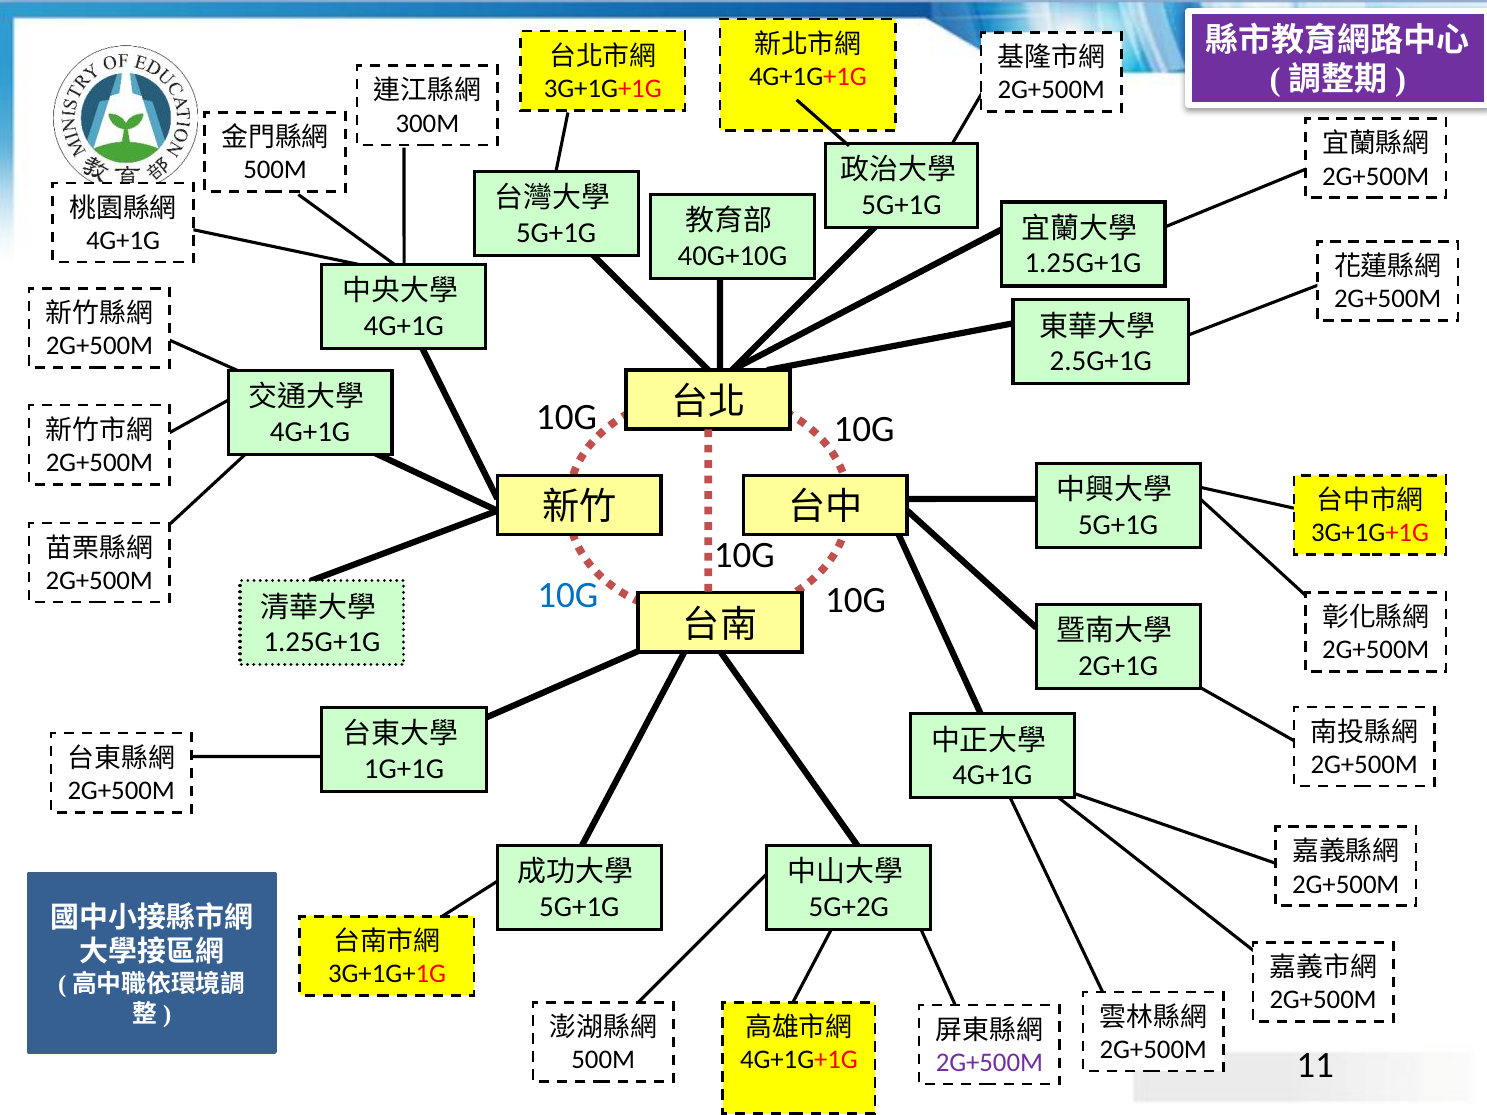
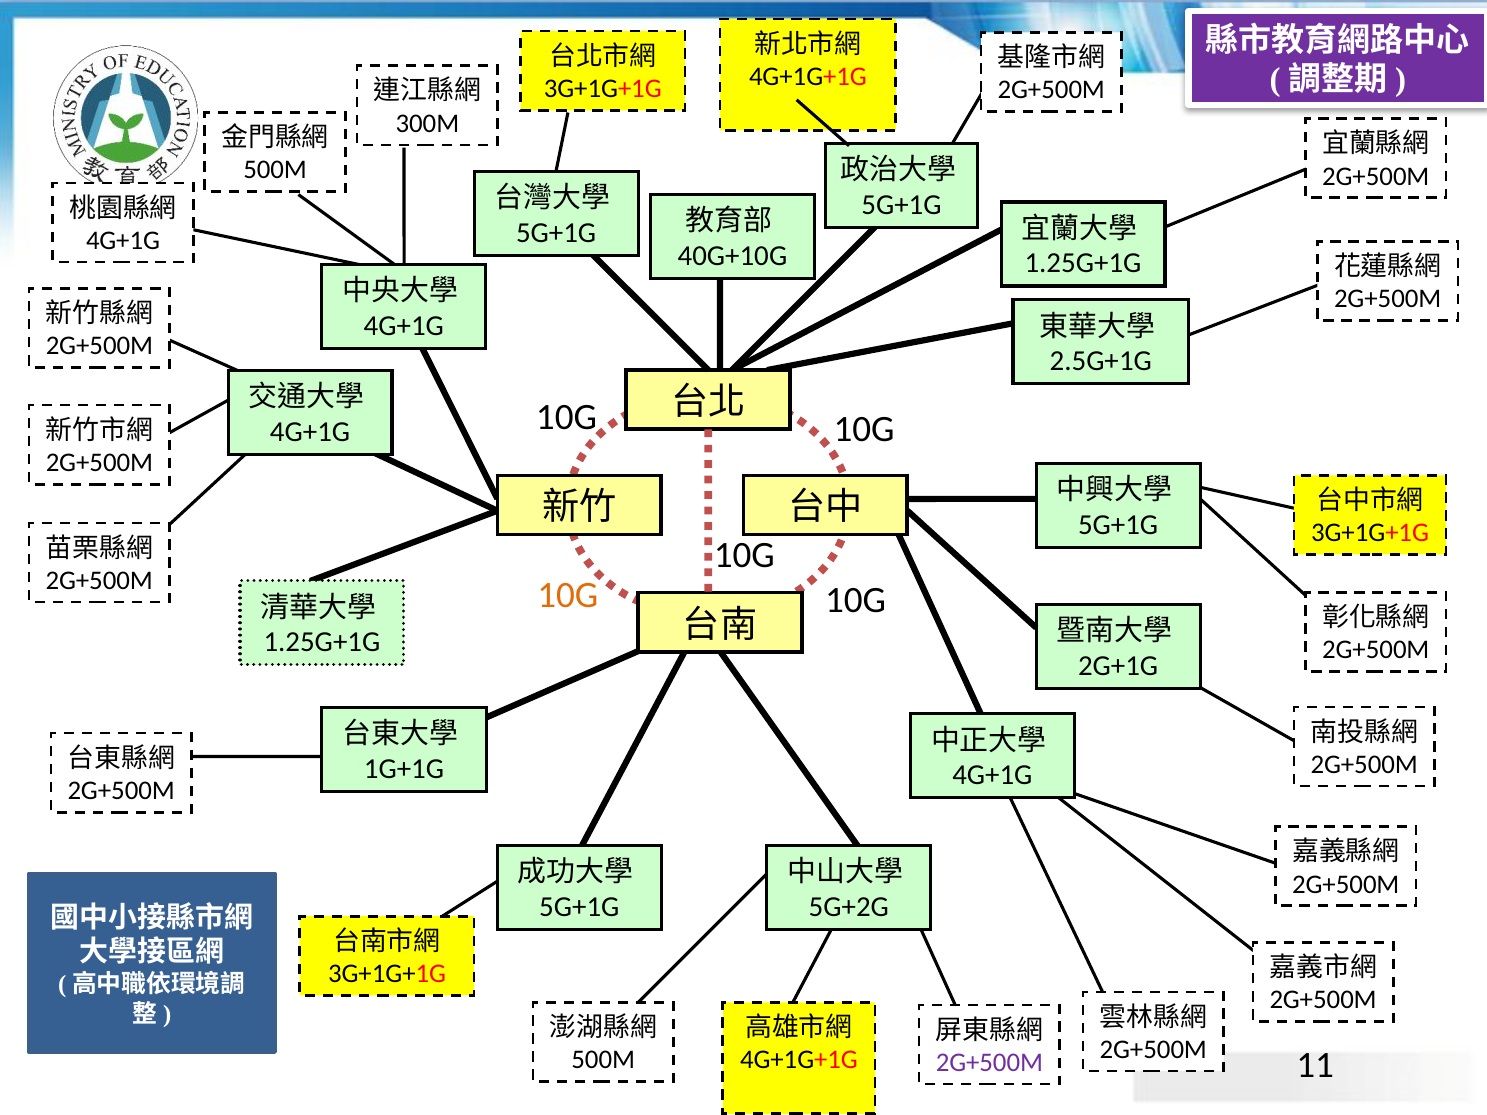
10G colour: blue -> orange (568, 595)
